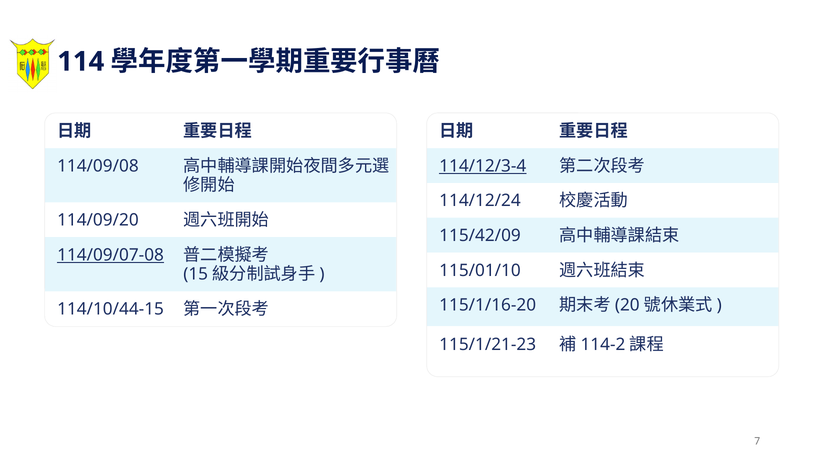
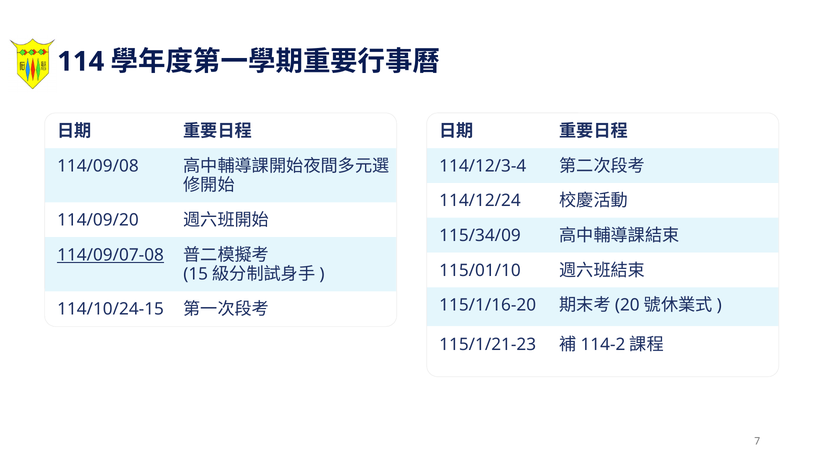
114/12/3-4 underline: present -> none (483, 166)
115/42/09: 115/42/09 -> 115/34/09 (480, 236)
114/10/44-15: 114/10/44-15 -> 114/10/24-15 (111, 309)
